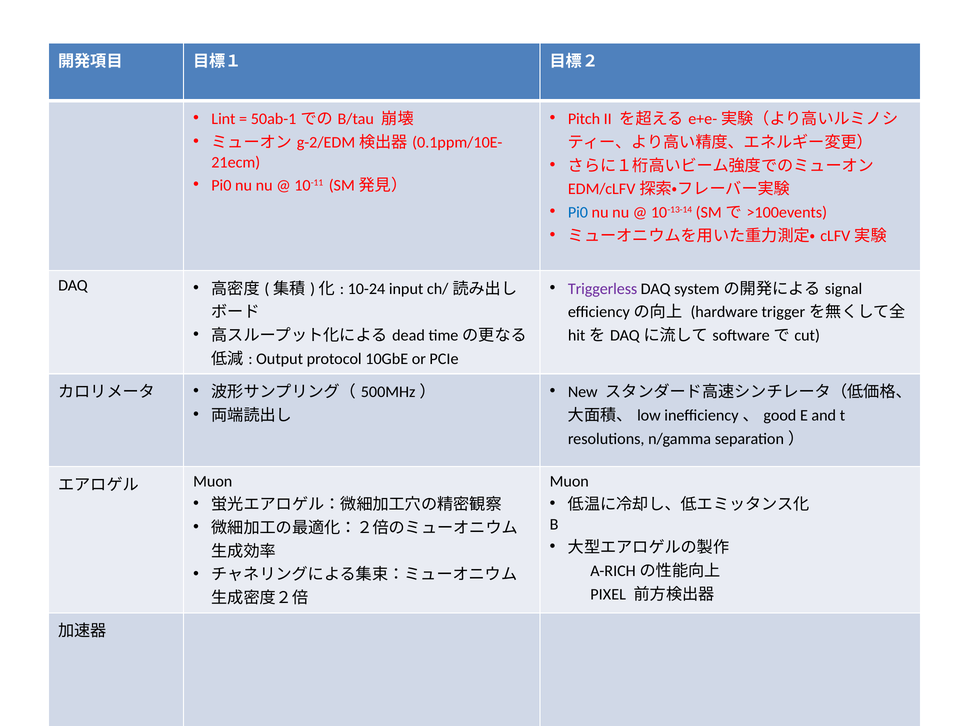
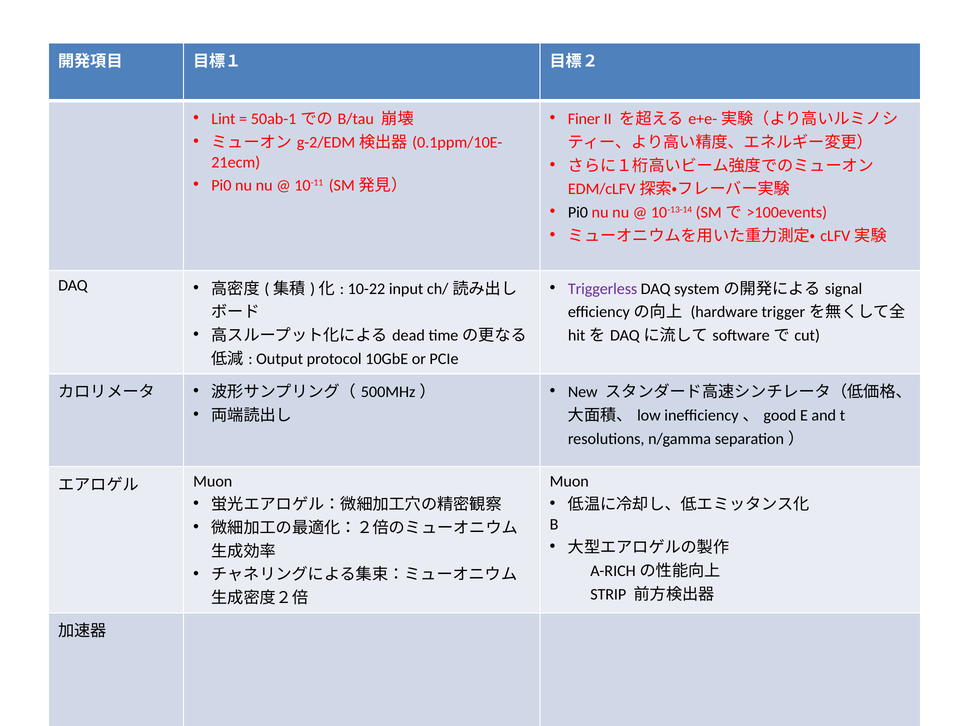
Pitch: Pitch -> Finer (584, 119)
Pi0 colour: blue -> black (578, 213)
10-24: 10-24 -> 10-22 (366, 289)
PIXEL: PIXEL -> STRIP (608, 595)
